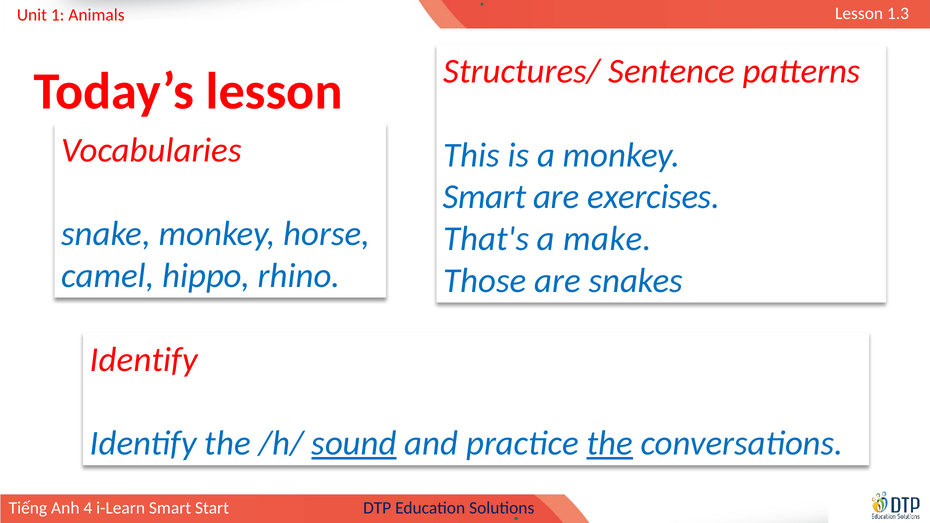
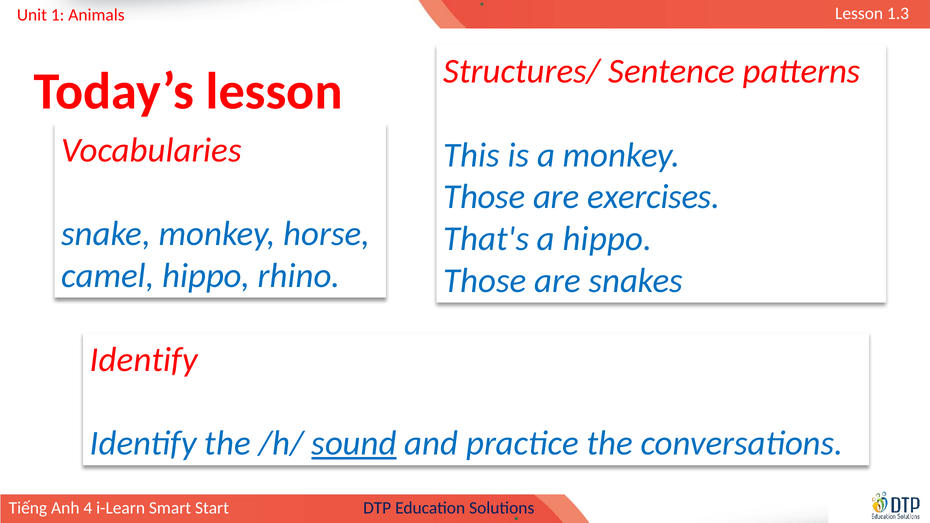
Smart: Smart -> Those (484, 197)
a make: make -> hippo (608, 239)
the underline: present -> none (610, 443)
